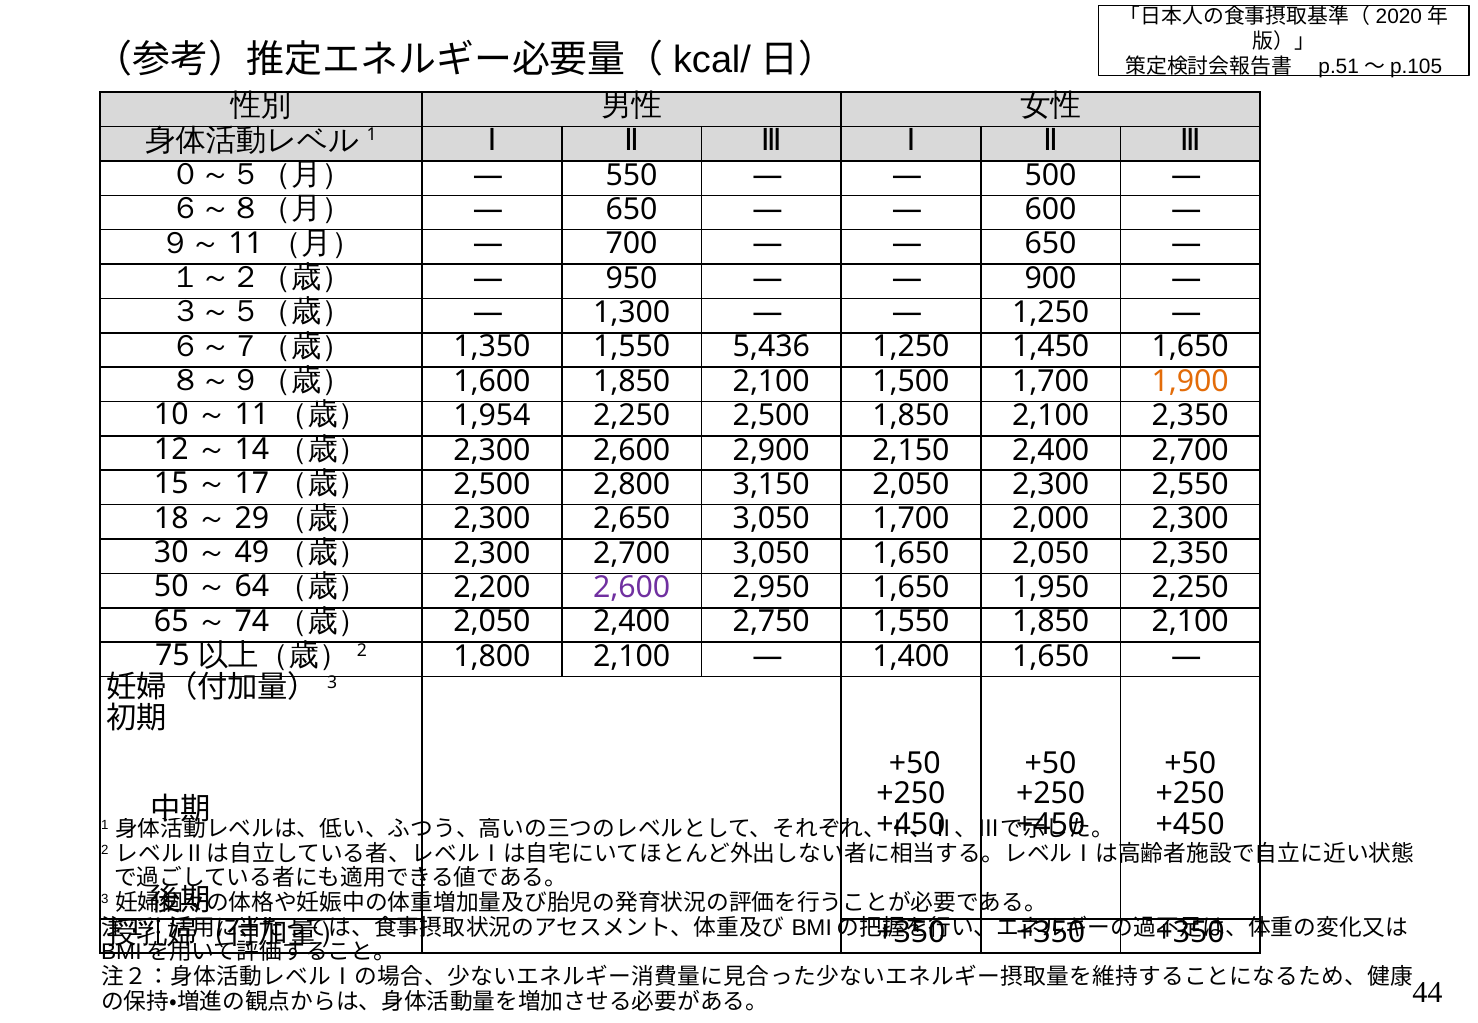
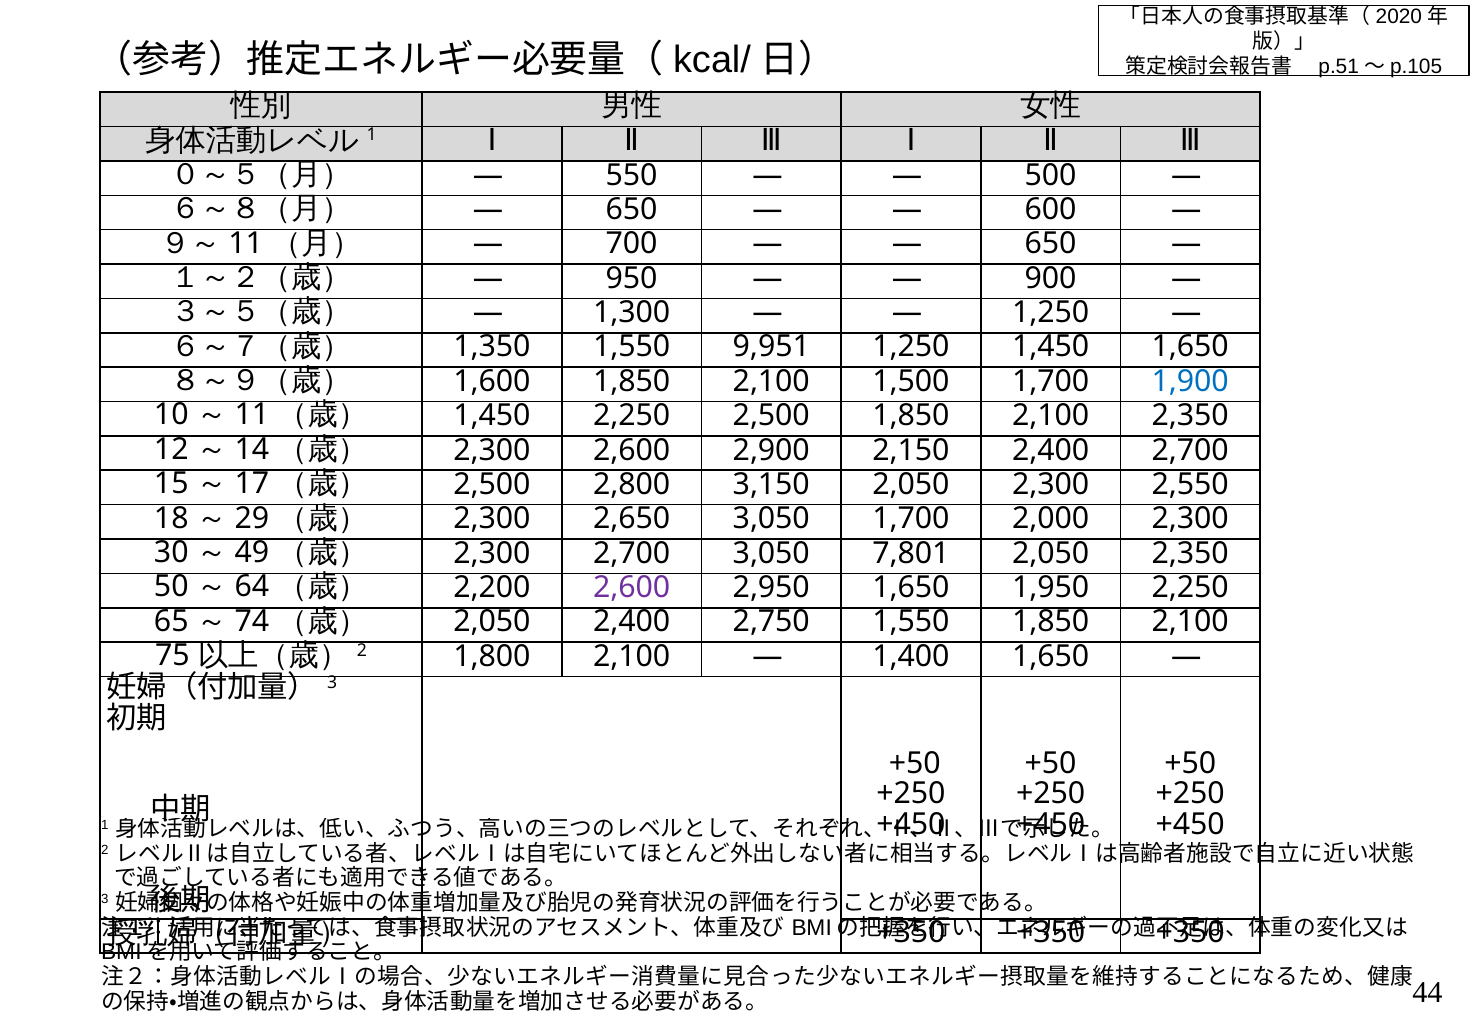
5,436: 5,436 -> 9,951 (771, 347)
1,900 colour: orange -> blue (1190, 381)
1,954: 1,954 -> 1,450 (492, 416)
3,050 1,650: 1,650 -> 7,801 (911, 553)
